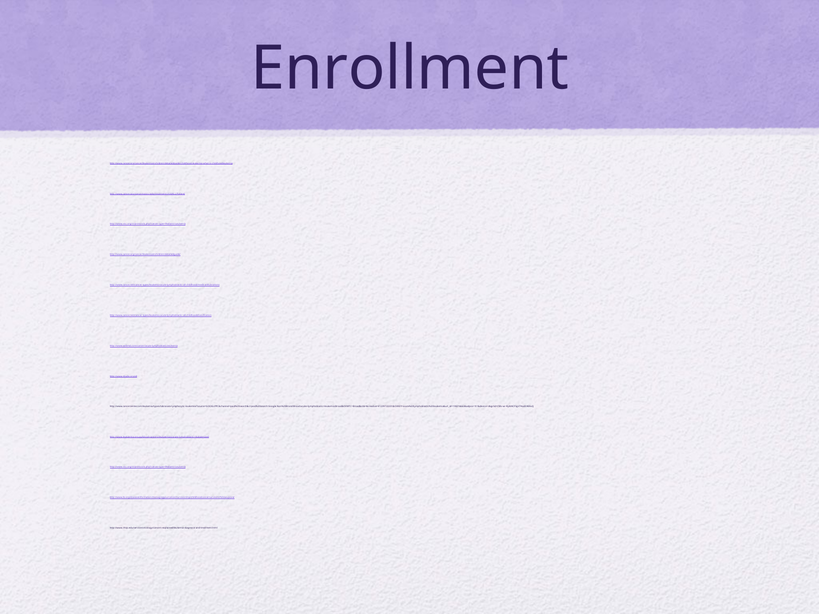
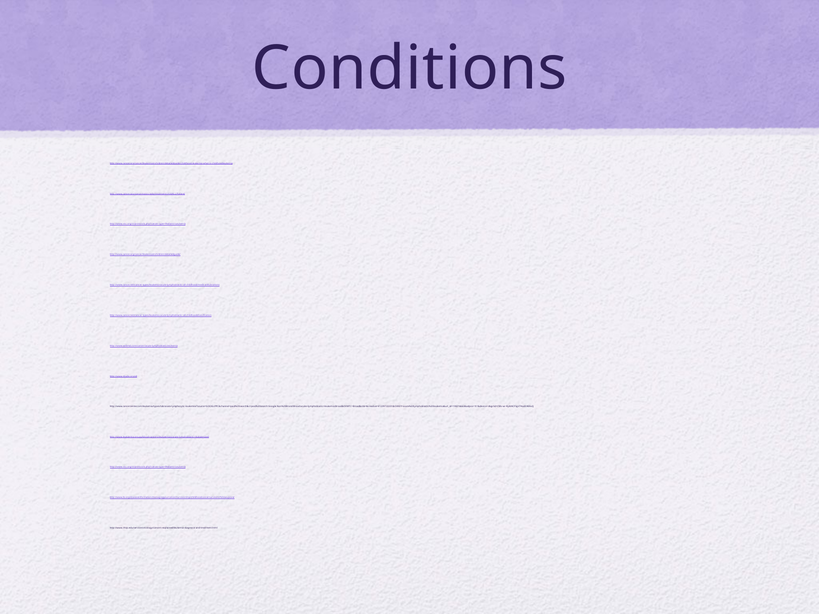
Enrollment: Enrollment -> Conditions (410, 68)
